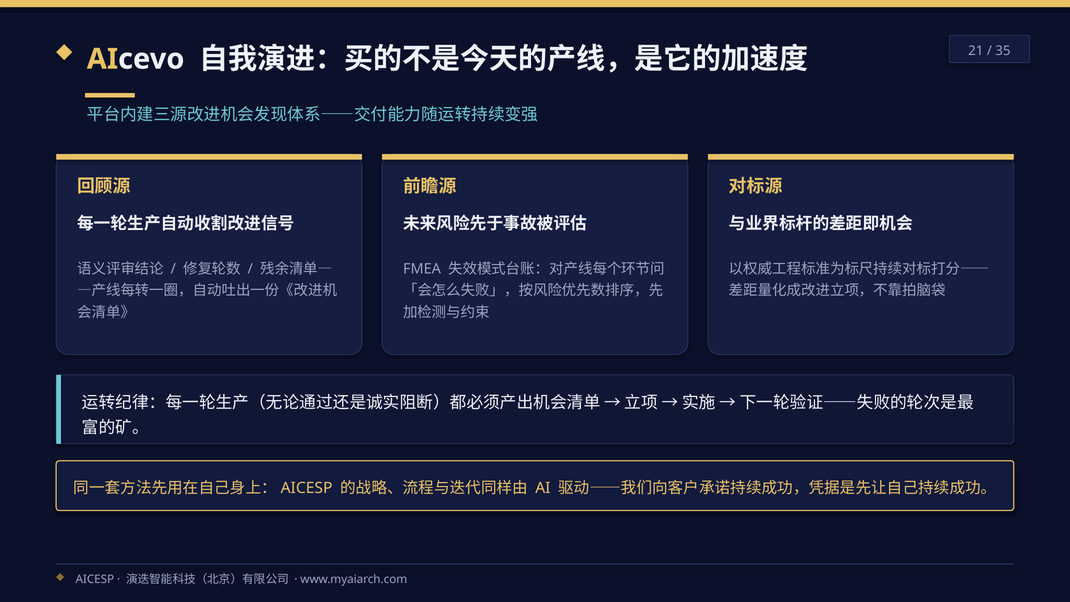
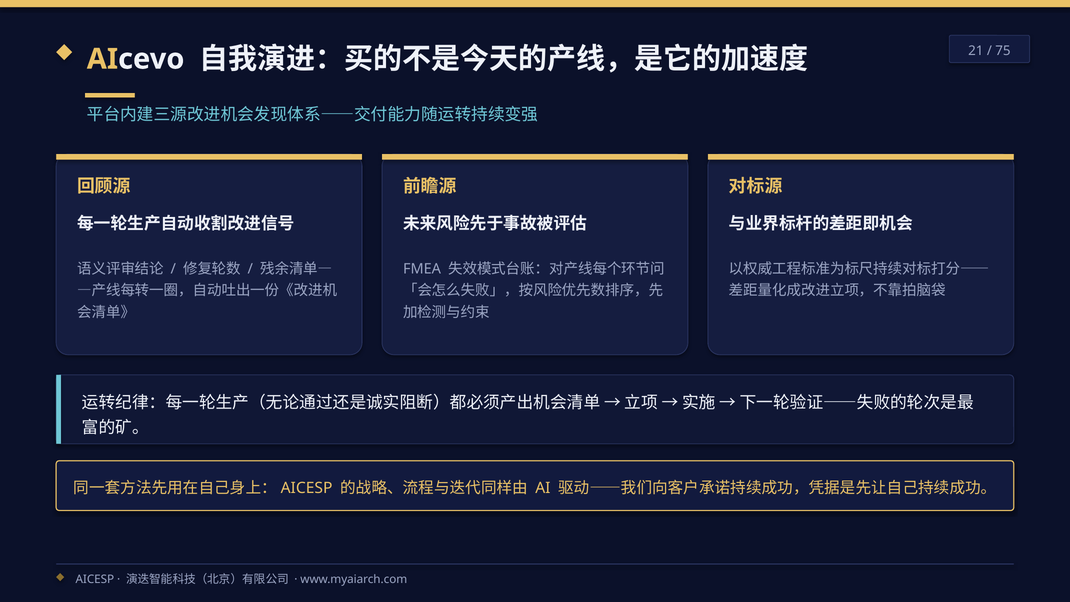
35: 35 -> 75 (1003, 51)
